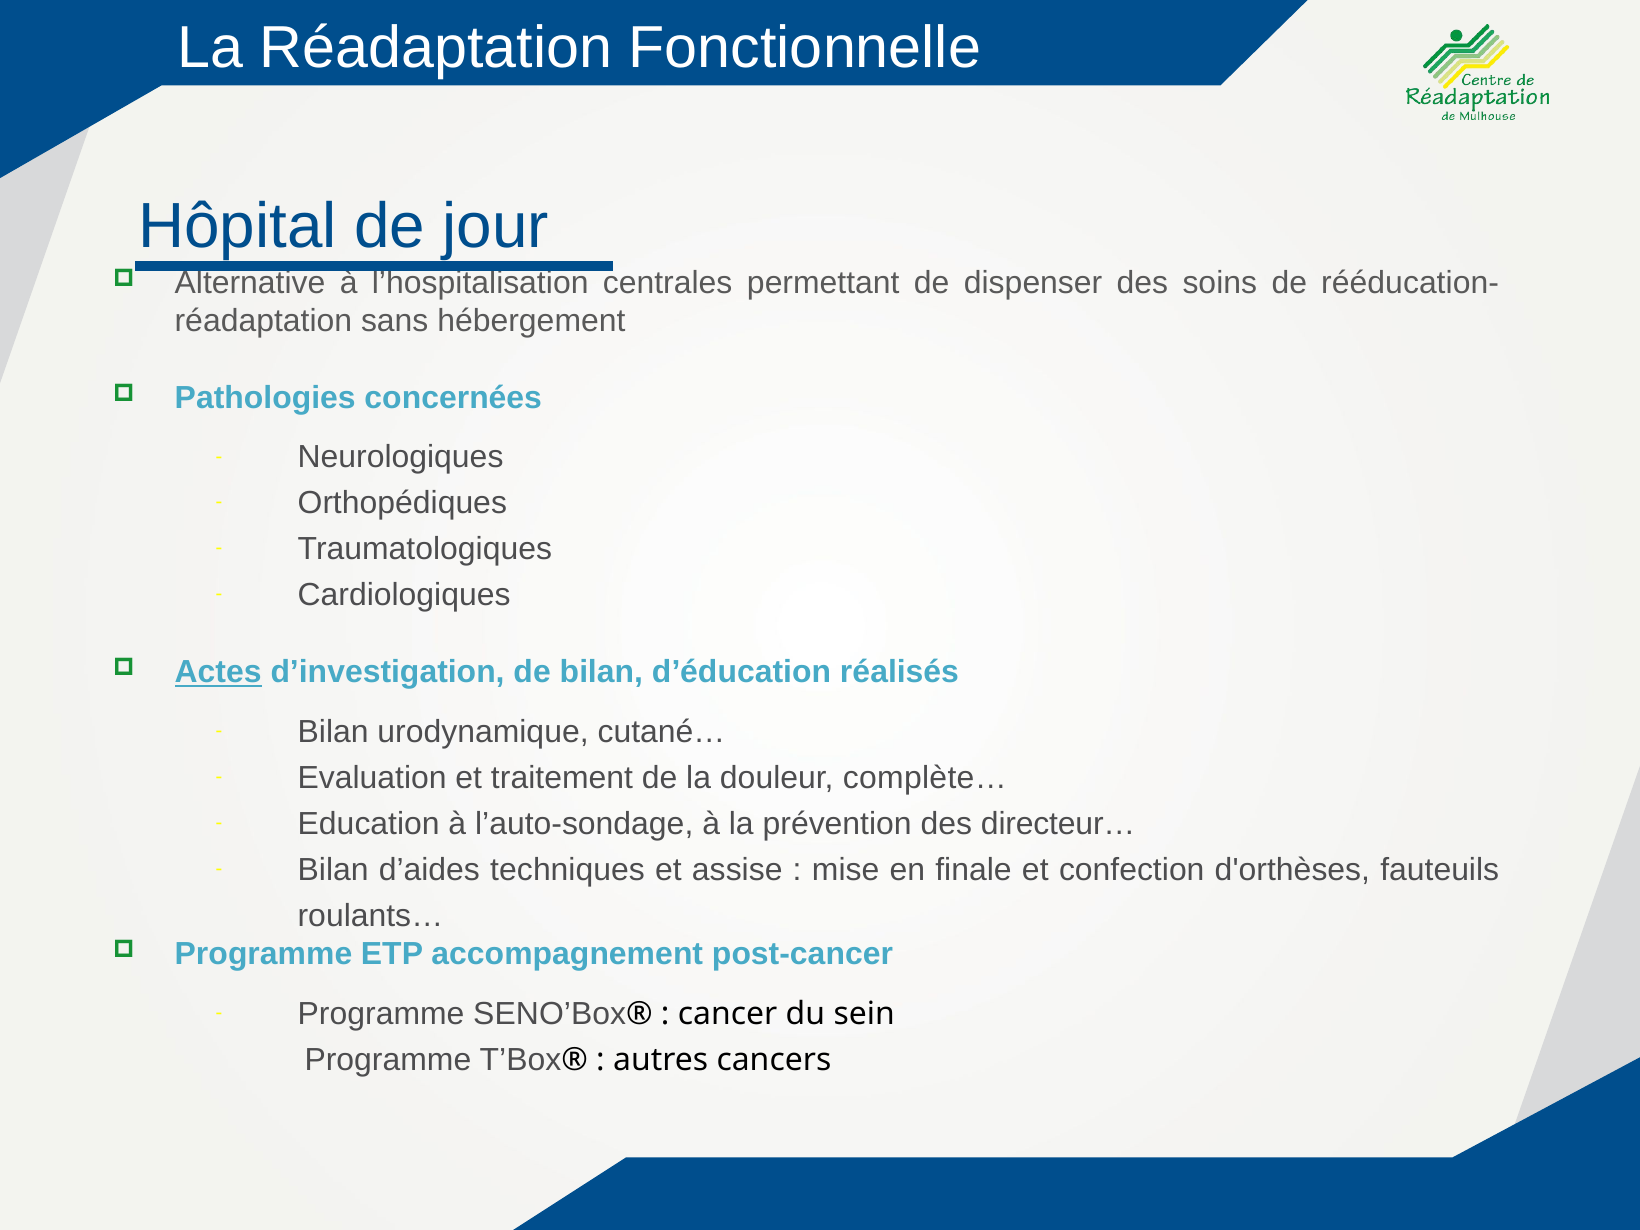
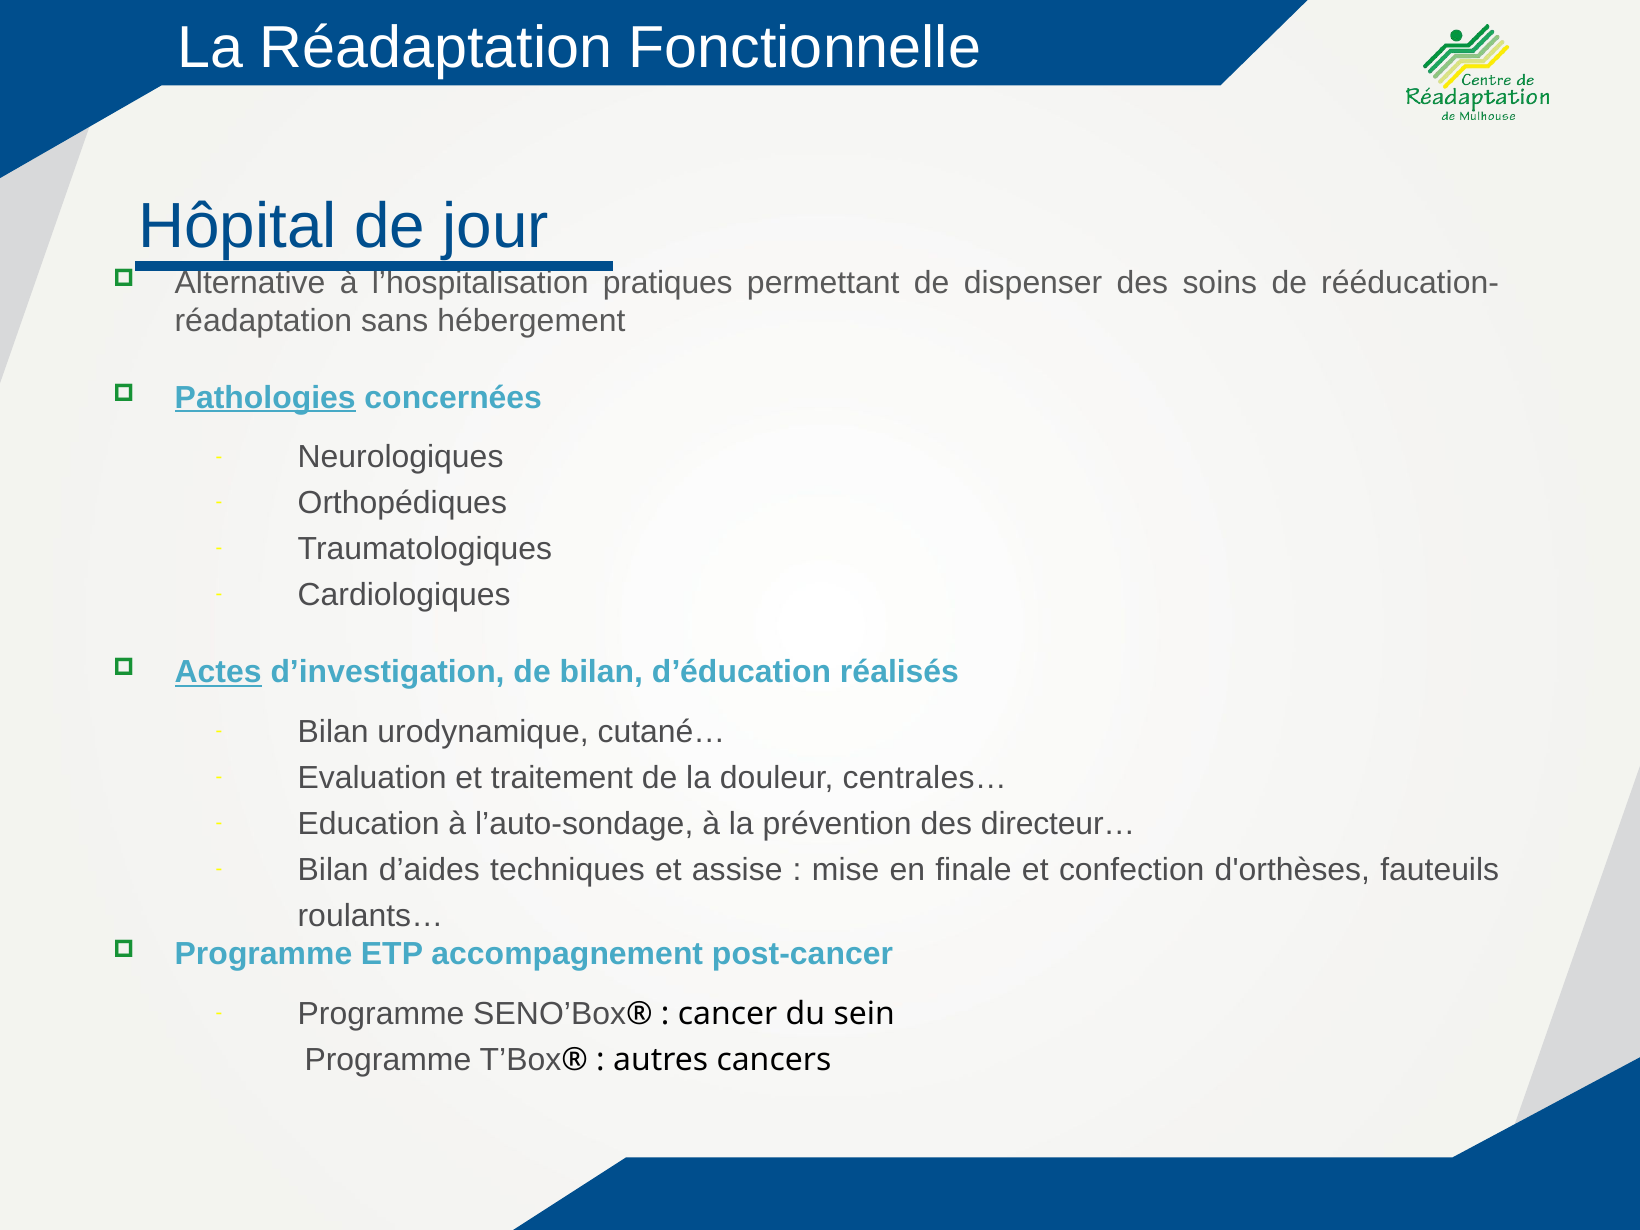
centrales: centrales -> pratiques (668, 283)
Pathologies underline: none -> present (265, 398)
complète…: complète… -> centrales… (925, 778)
